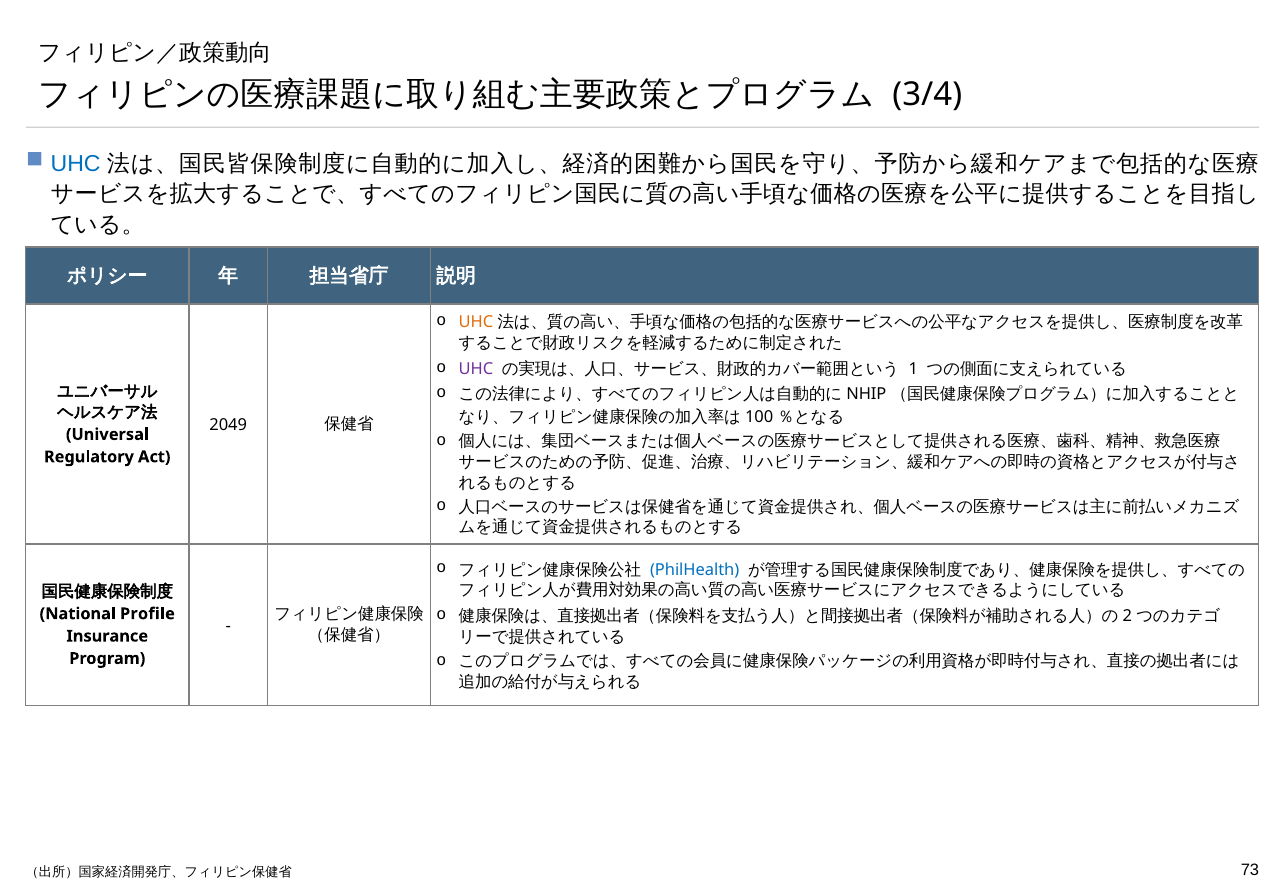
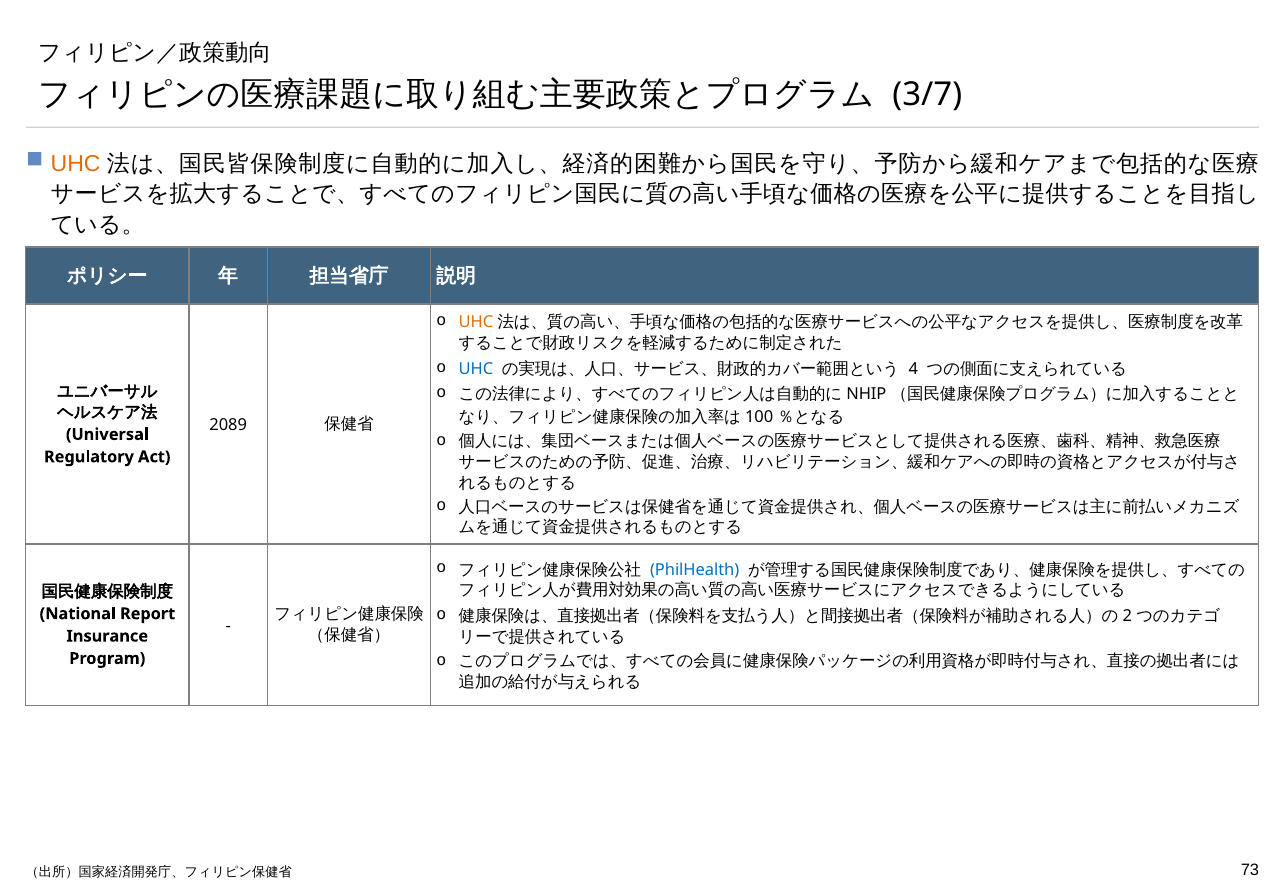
3/4: 3/4 -> 3/7 (927, 94)
UHC colour: blue -> orange (76, 164)
UHC colour: purple -> blue (476, 369)
1: 1 -> 4 (913, 369)
2049: 2049 -> 2089 (228, 425)
Profile: Profile -> Report (148, 614)
